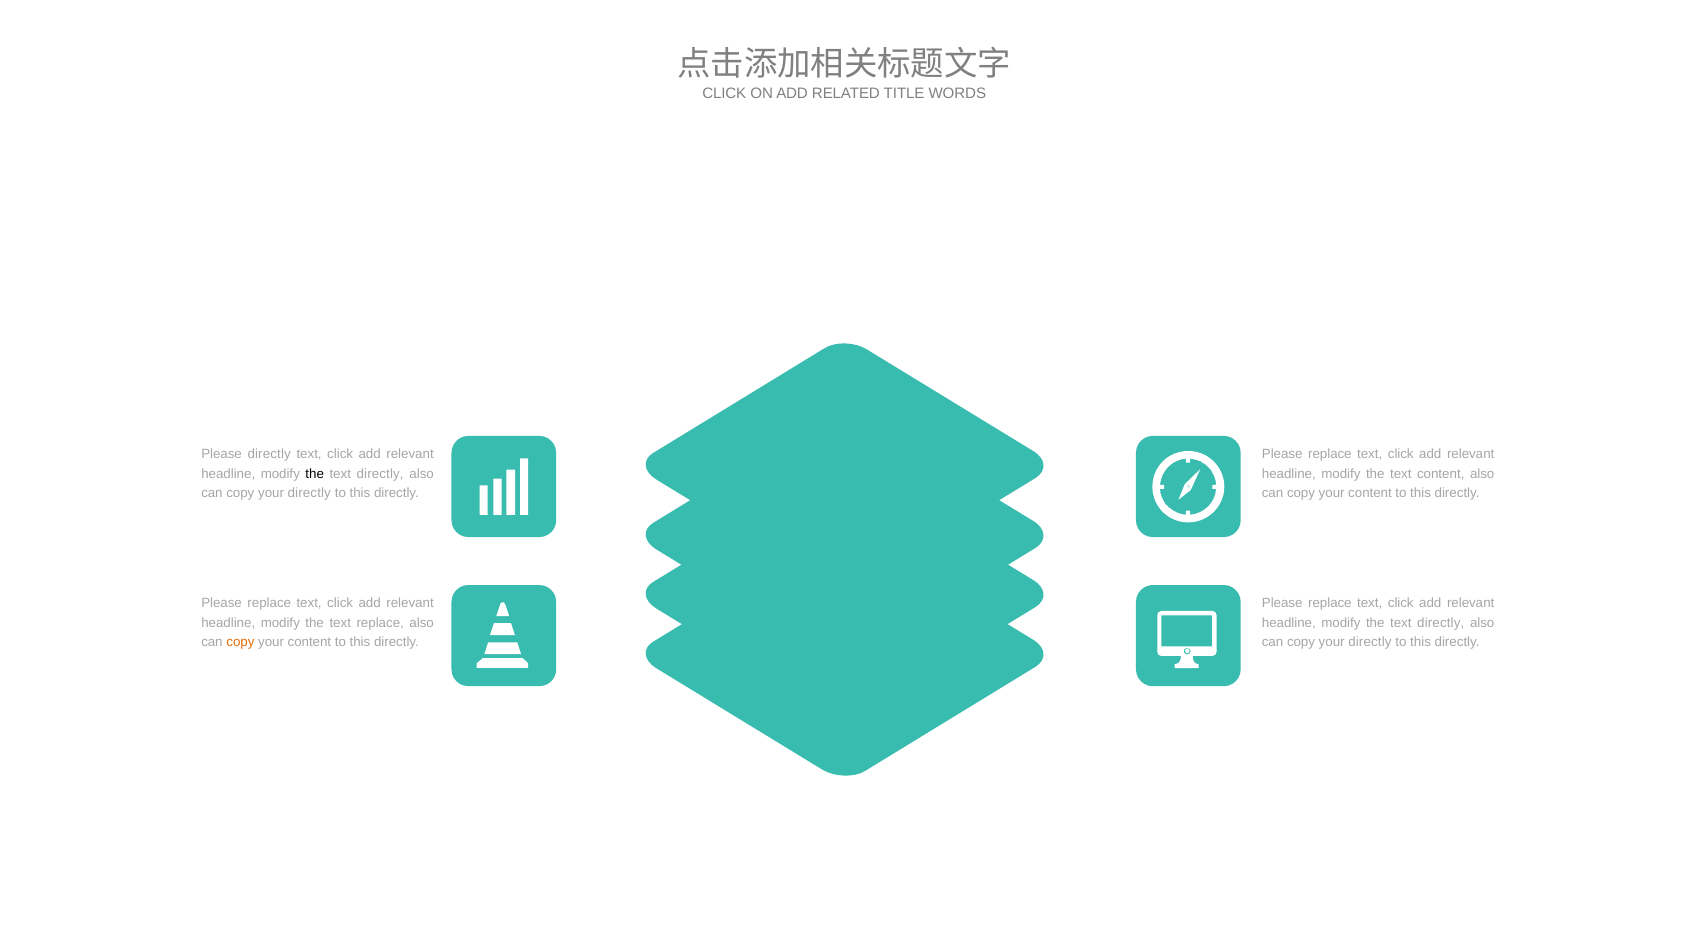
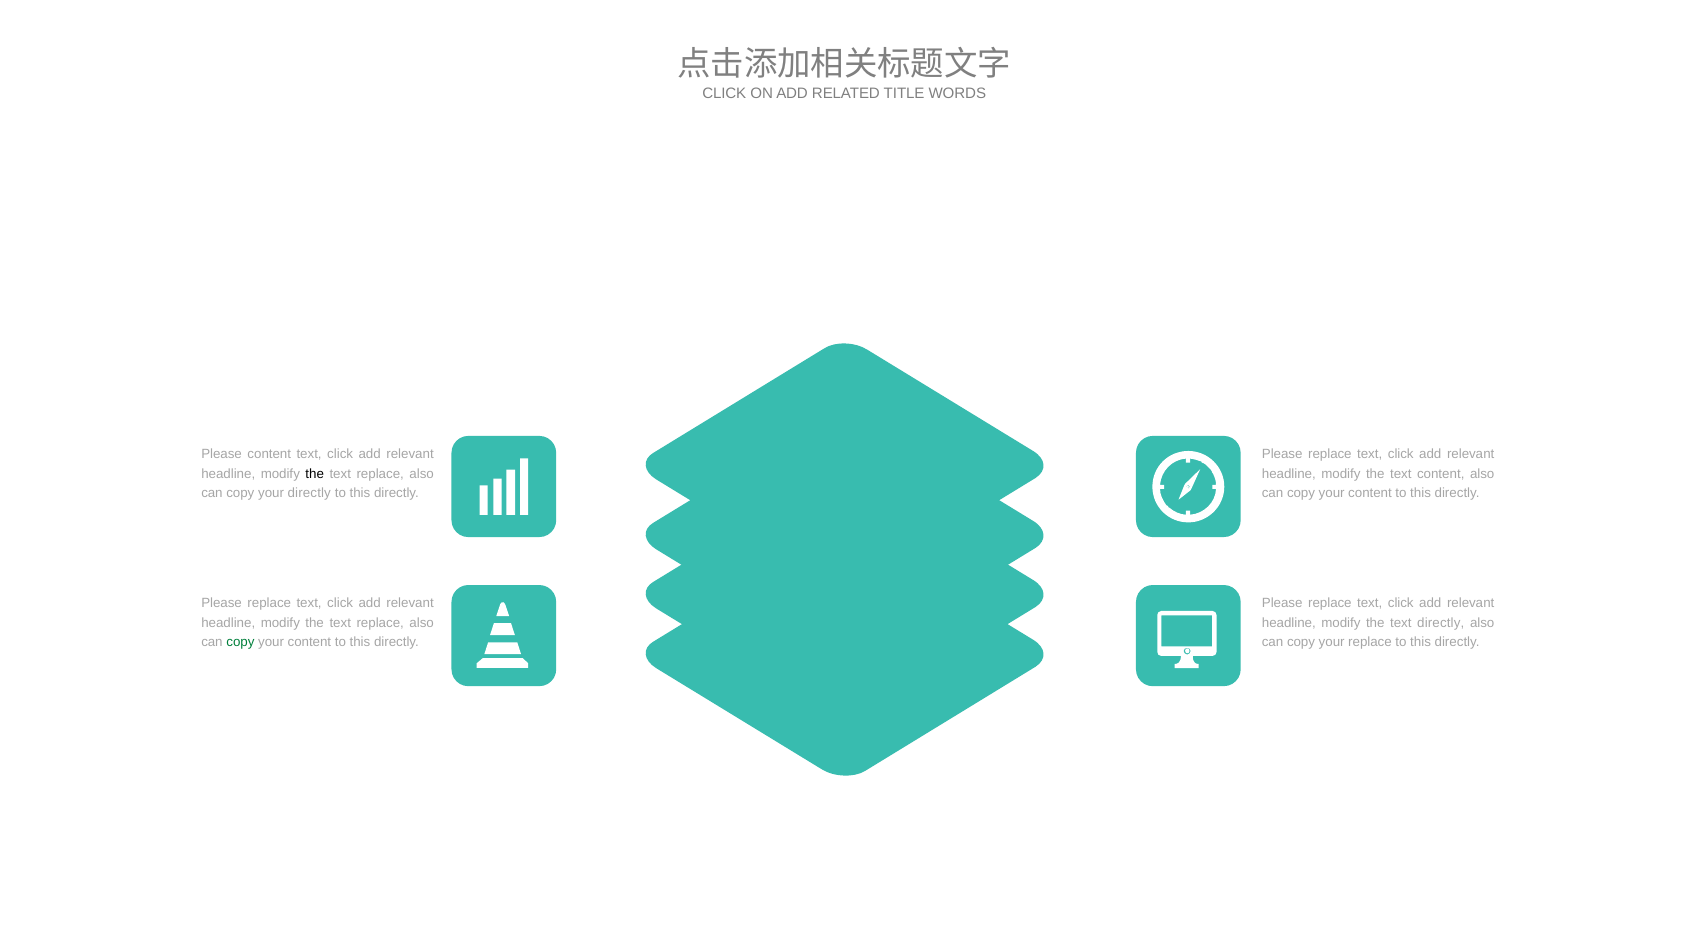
Please directly: directly -> content (269, 454)
directly: directly -> replace (380, 474)
copy colour: orange -> green (240, 642)
directly: directly -> replace (1370, 642)
